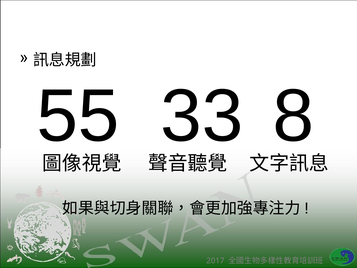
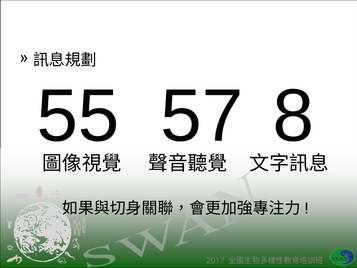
33: 33 -> 57 (202, 116)
